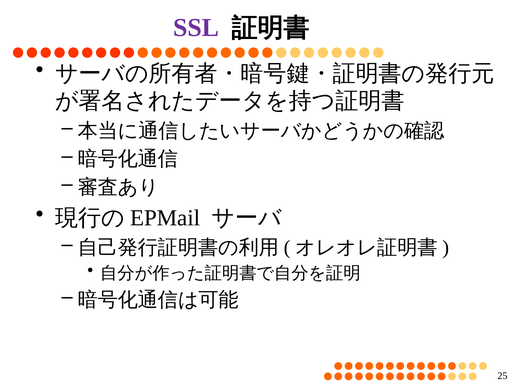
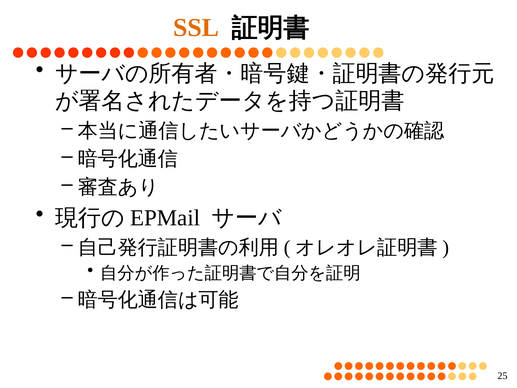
SSL colour: purple -> orange (196, 28)
